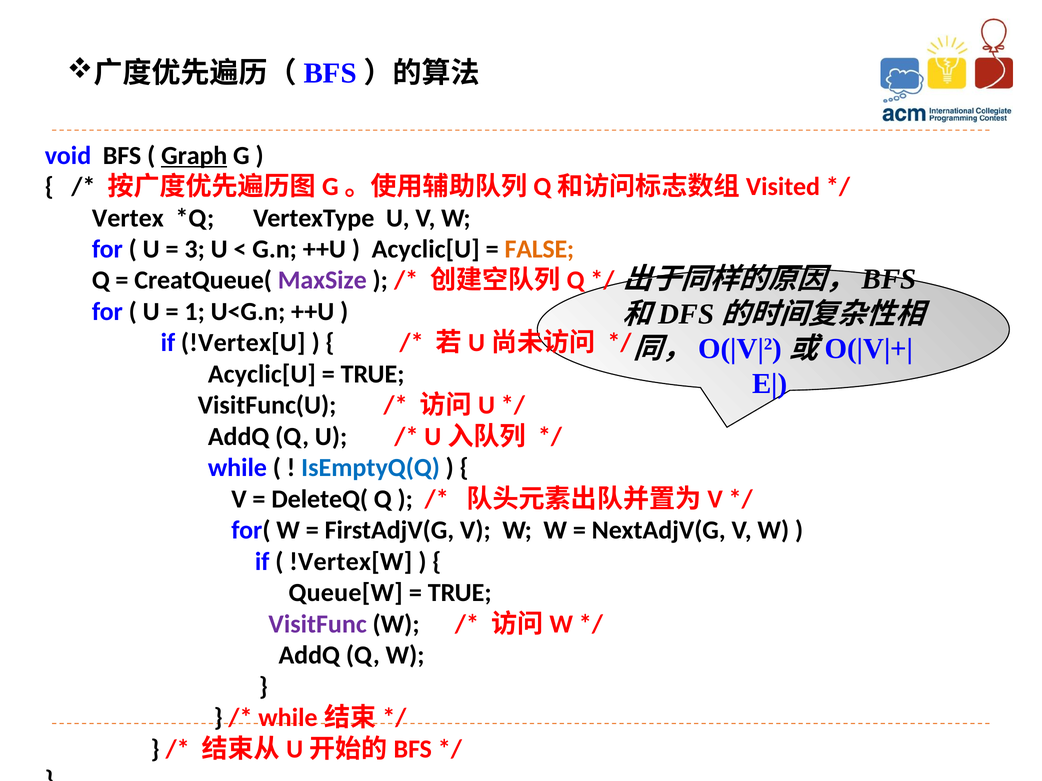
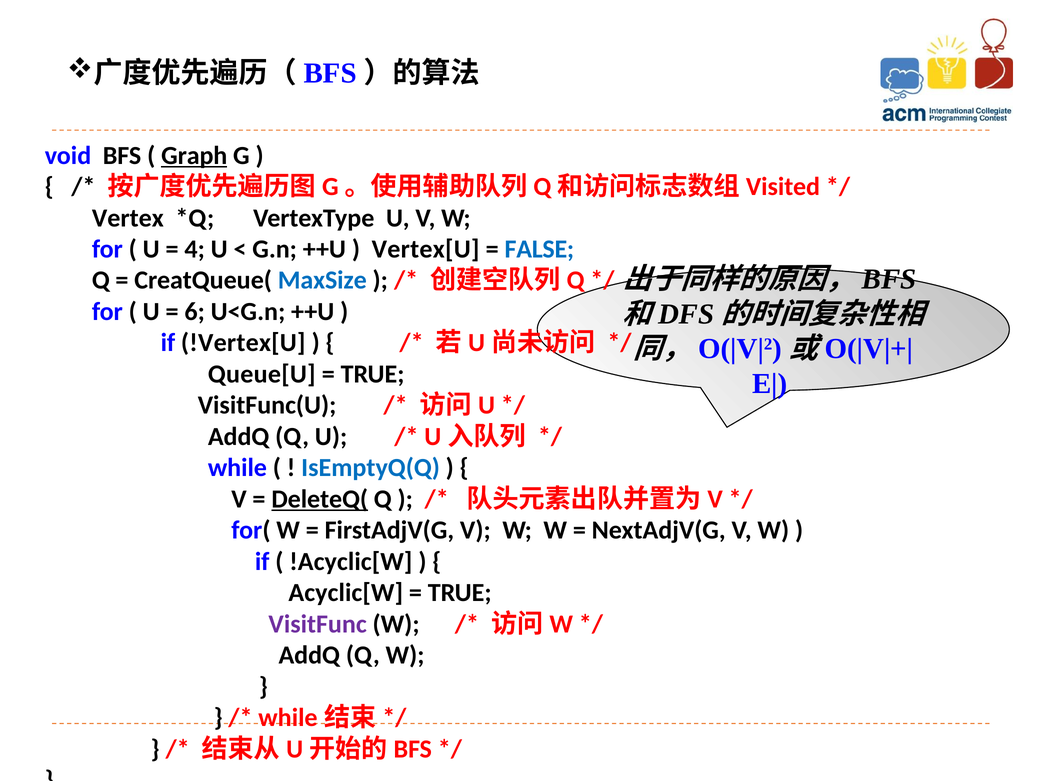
3: 3 -> 4 (195, 249)
Acyclic[U: Acyclic[U -> Vertex[U (426, 249)
FALSE colour: orange -> blue (539, 249)
MaxSize colour: purple -> blue (322, 281)
1: 1 -> 6 (195, 312)
Acyclic[U: Acyclic[U -> Queue[U (262, 374)
DeleteQ( underline: none -> present (320, 499)
!Vertex[W: !Vertex[W -> !Acyclic[W (351, 562)
Queue[W: Queue[W -> Acyclic[W (346, 593)
